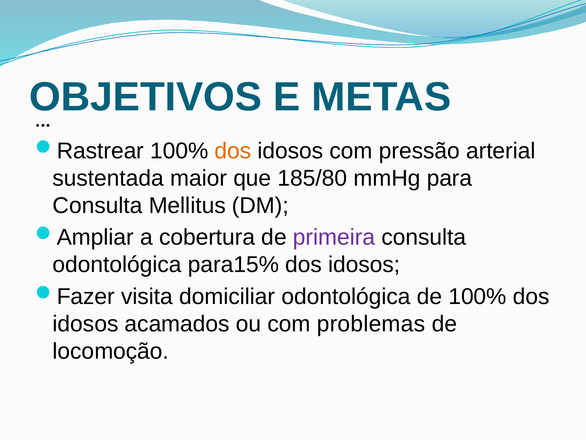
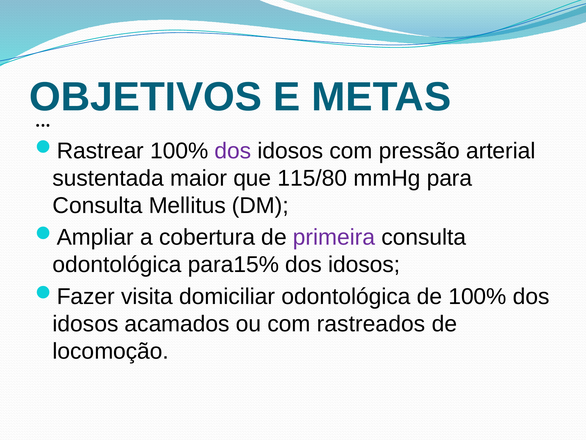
dos colour: orange -> purple (233, 151)
185/80: 185/80 -> 115/80 (312, 178)
problemas: problemas -> rastreados (371, 324)
